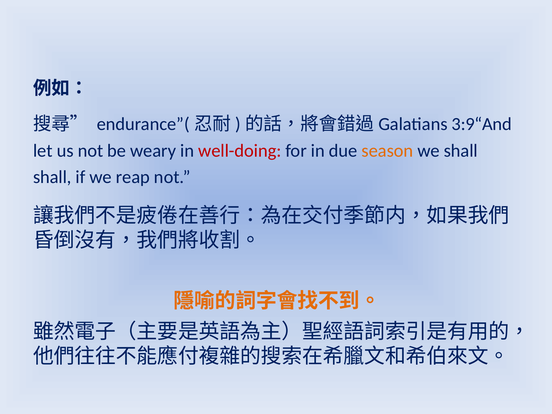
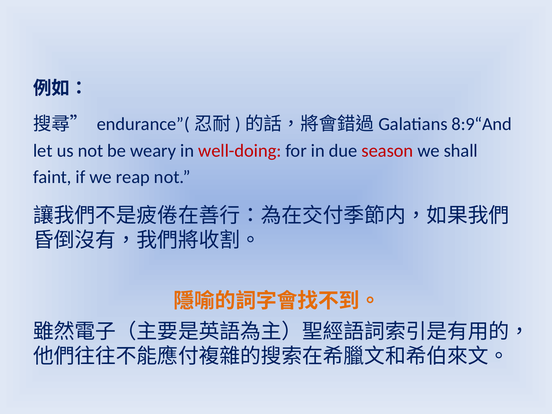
3:9“And: 3:9“And -> 8:9“And (482, 124)
season colour: orange -> red (387, 151)
shall: shall -> faint (52, 177)
